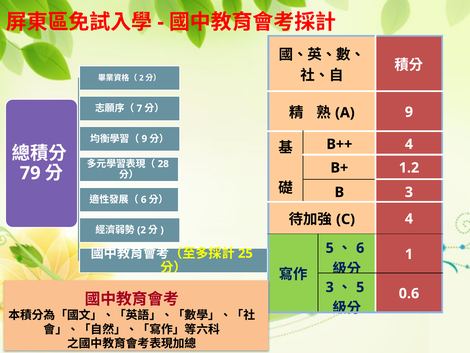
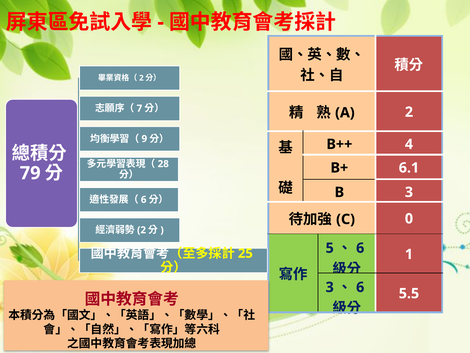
9: 9 -> 2 (409, 112)
1.2: 1.2 -> 6.1 (409, 168)
4: 4 -> 0 (409, 218)
5: 5 -> 6 (360, 287)
0.6: 0.6 -> 5.5 (409, 293)
